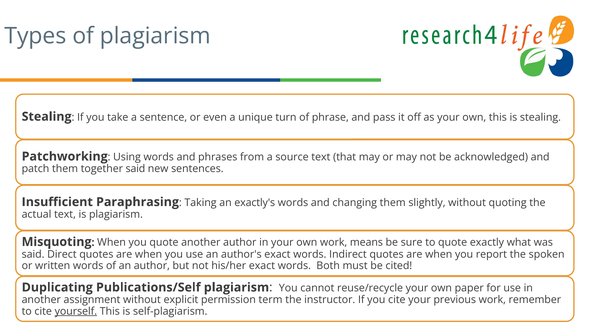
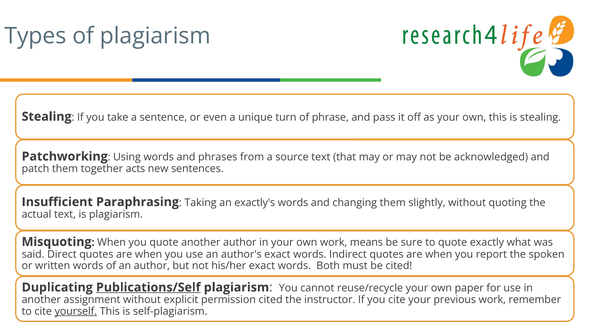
together said: said -> acts (135, 169)
Publications/Self underline: none -> present (148, 288)
permission term: term -> cited (271, 300)
